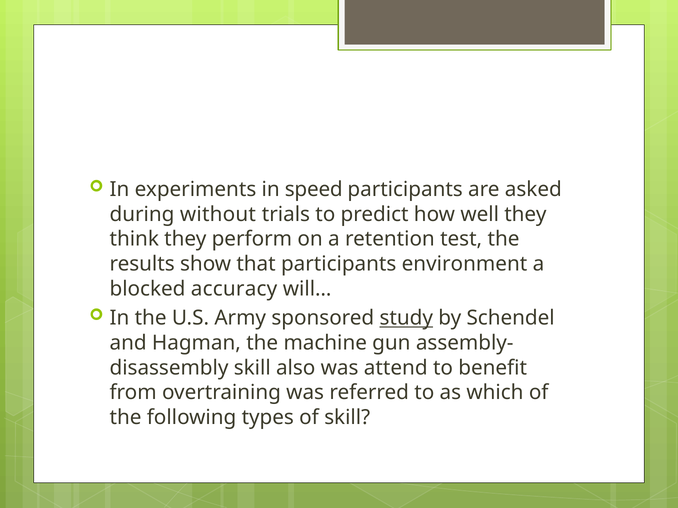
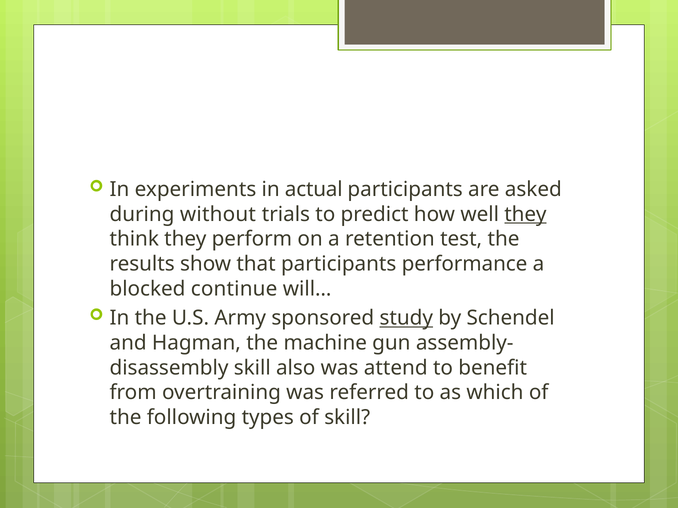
speed: speed -> actual (314, 190)
they underline: none -> present (525, 214)
environment: environment -> performance (465, 264)
accuracy: accuracy -> continue (234, 289)
